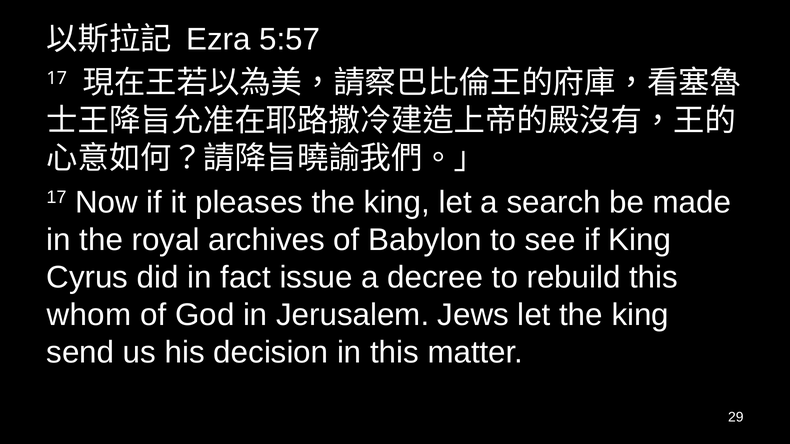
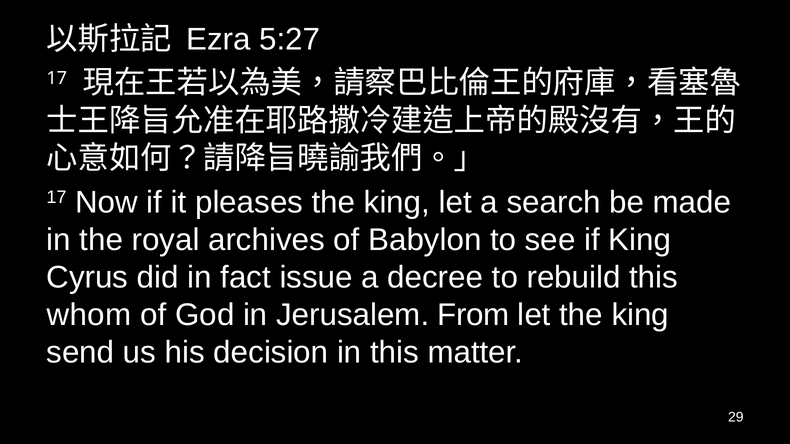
5:57: 5:57 -> 5:27 (290, 39)
Jews: Jews -> From (473, 315)
